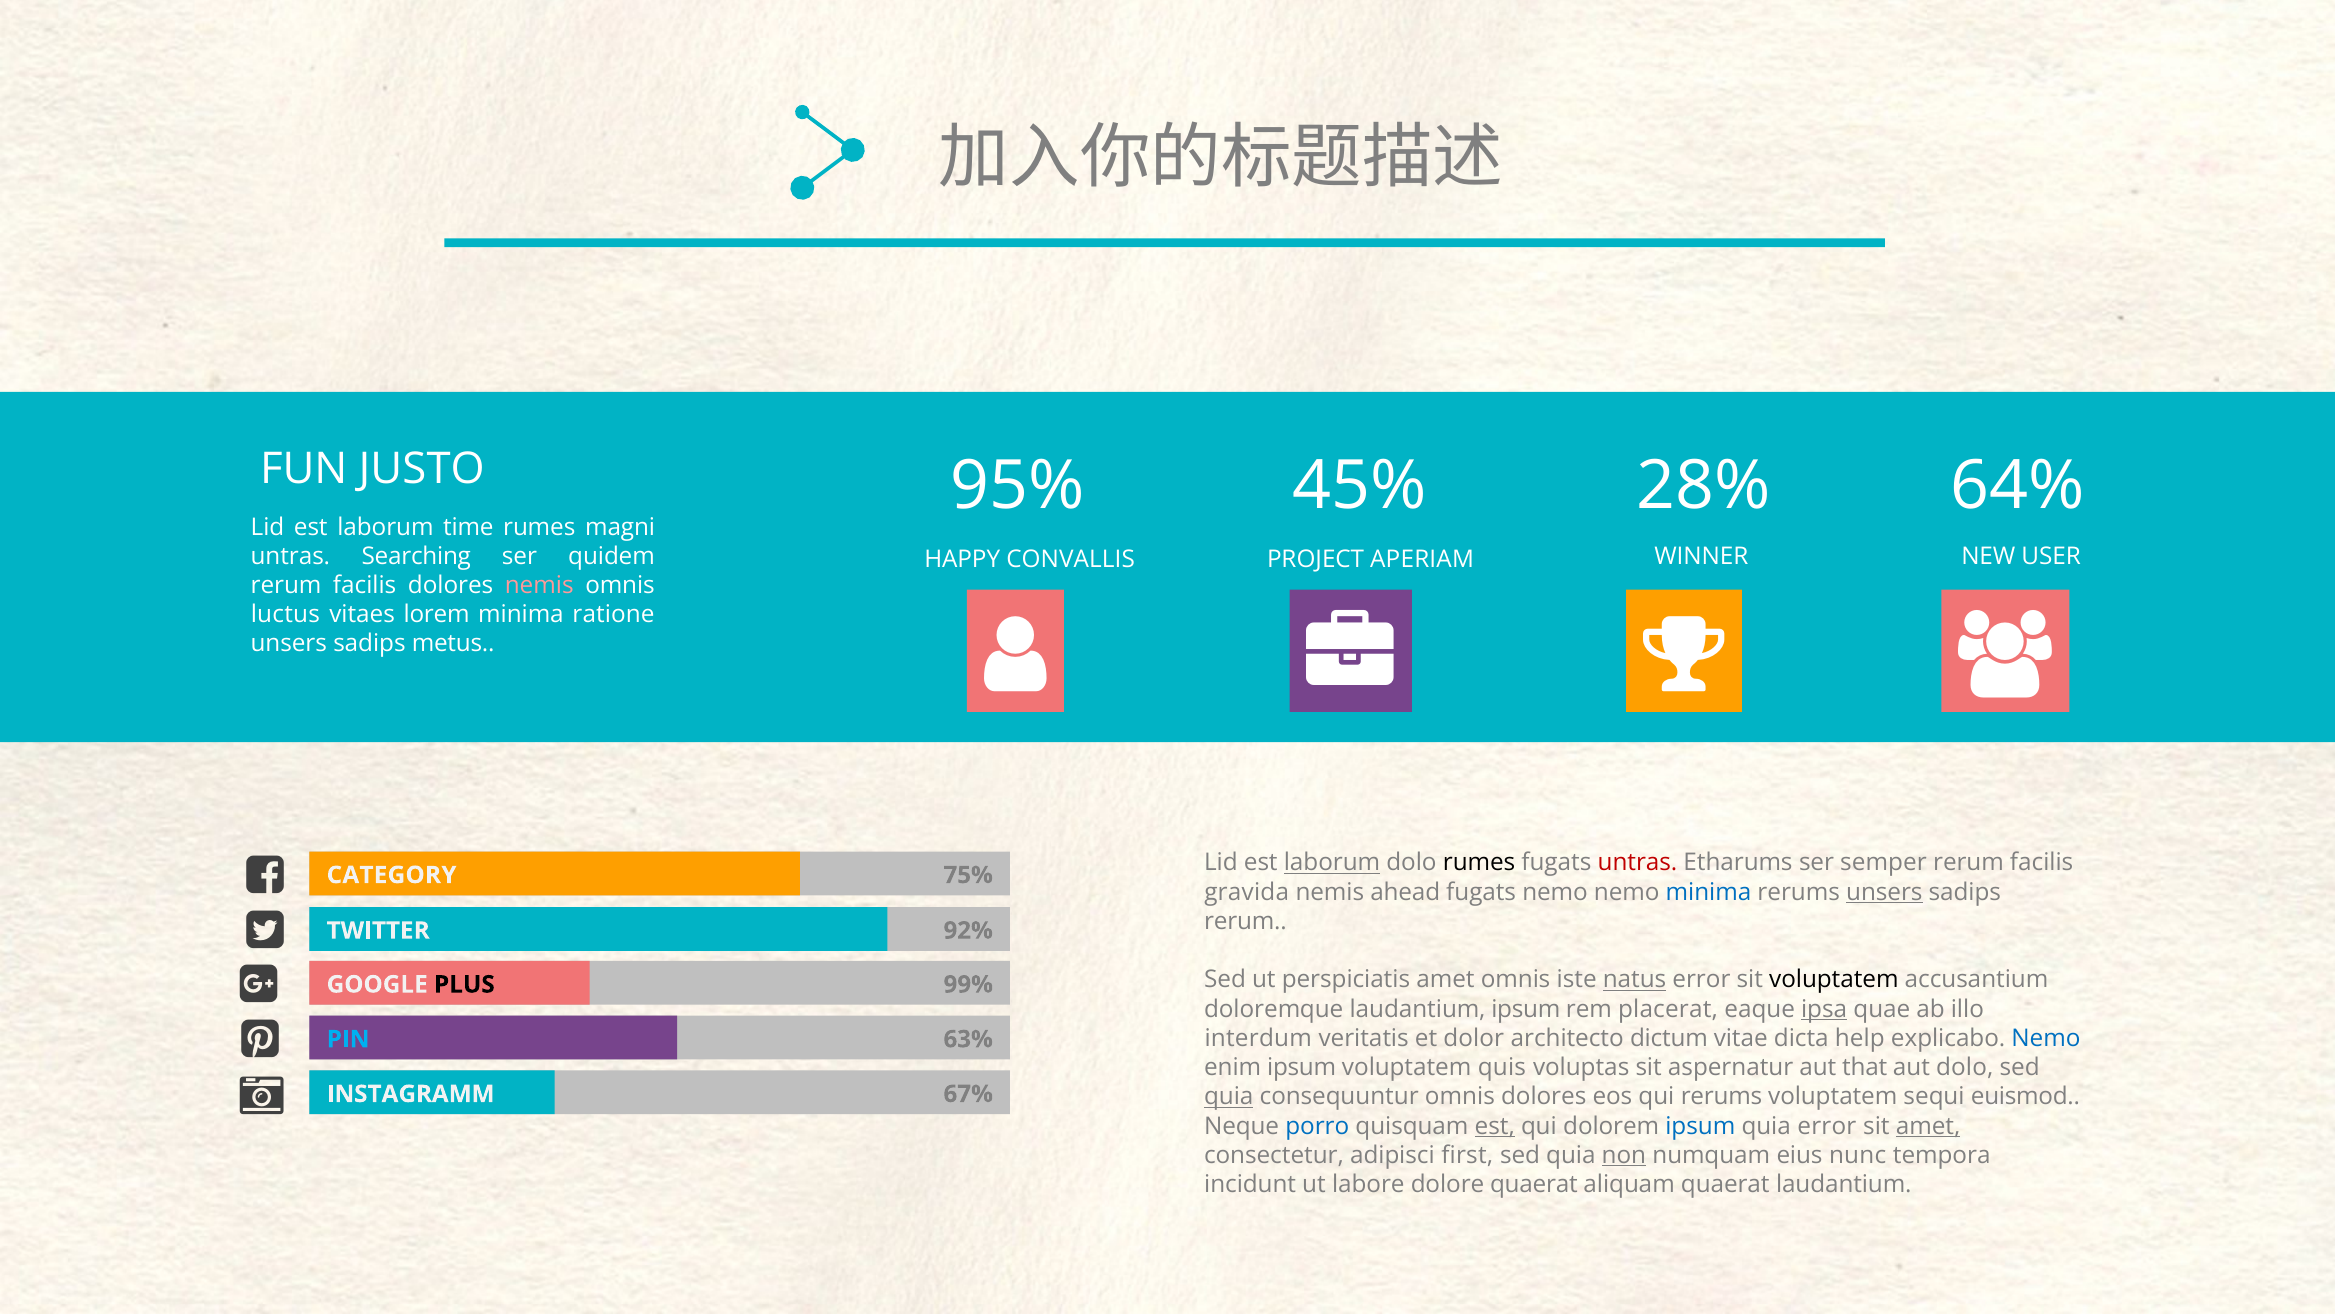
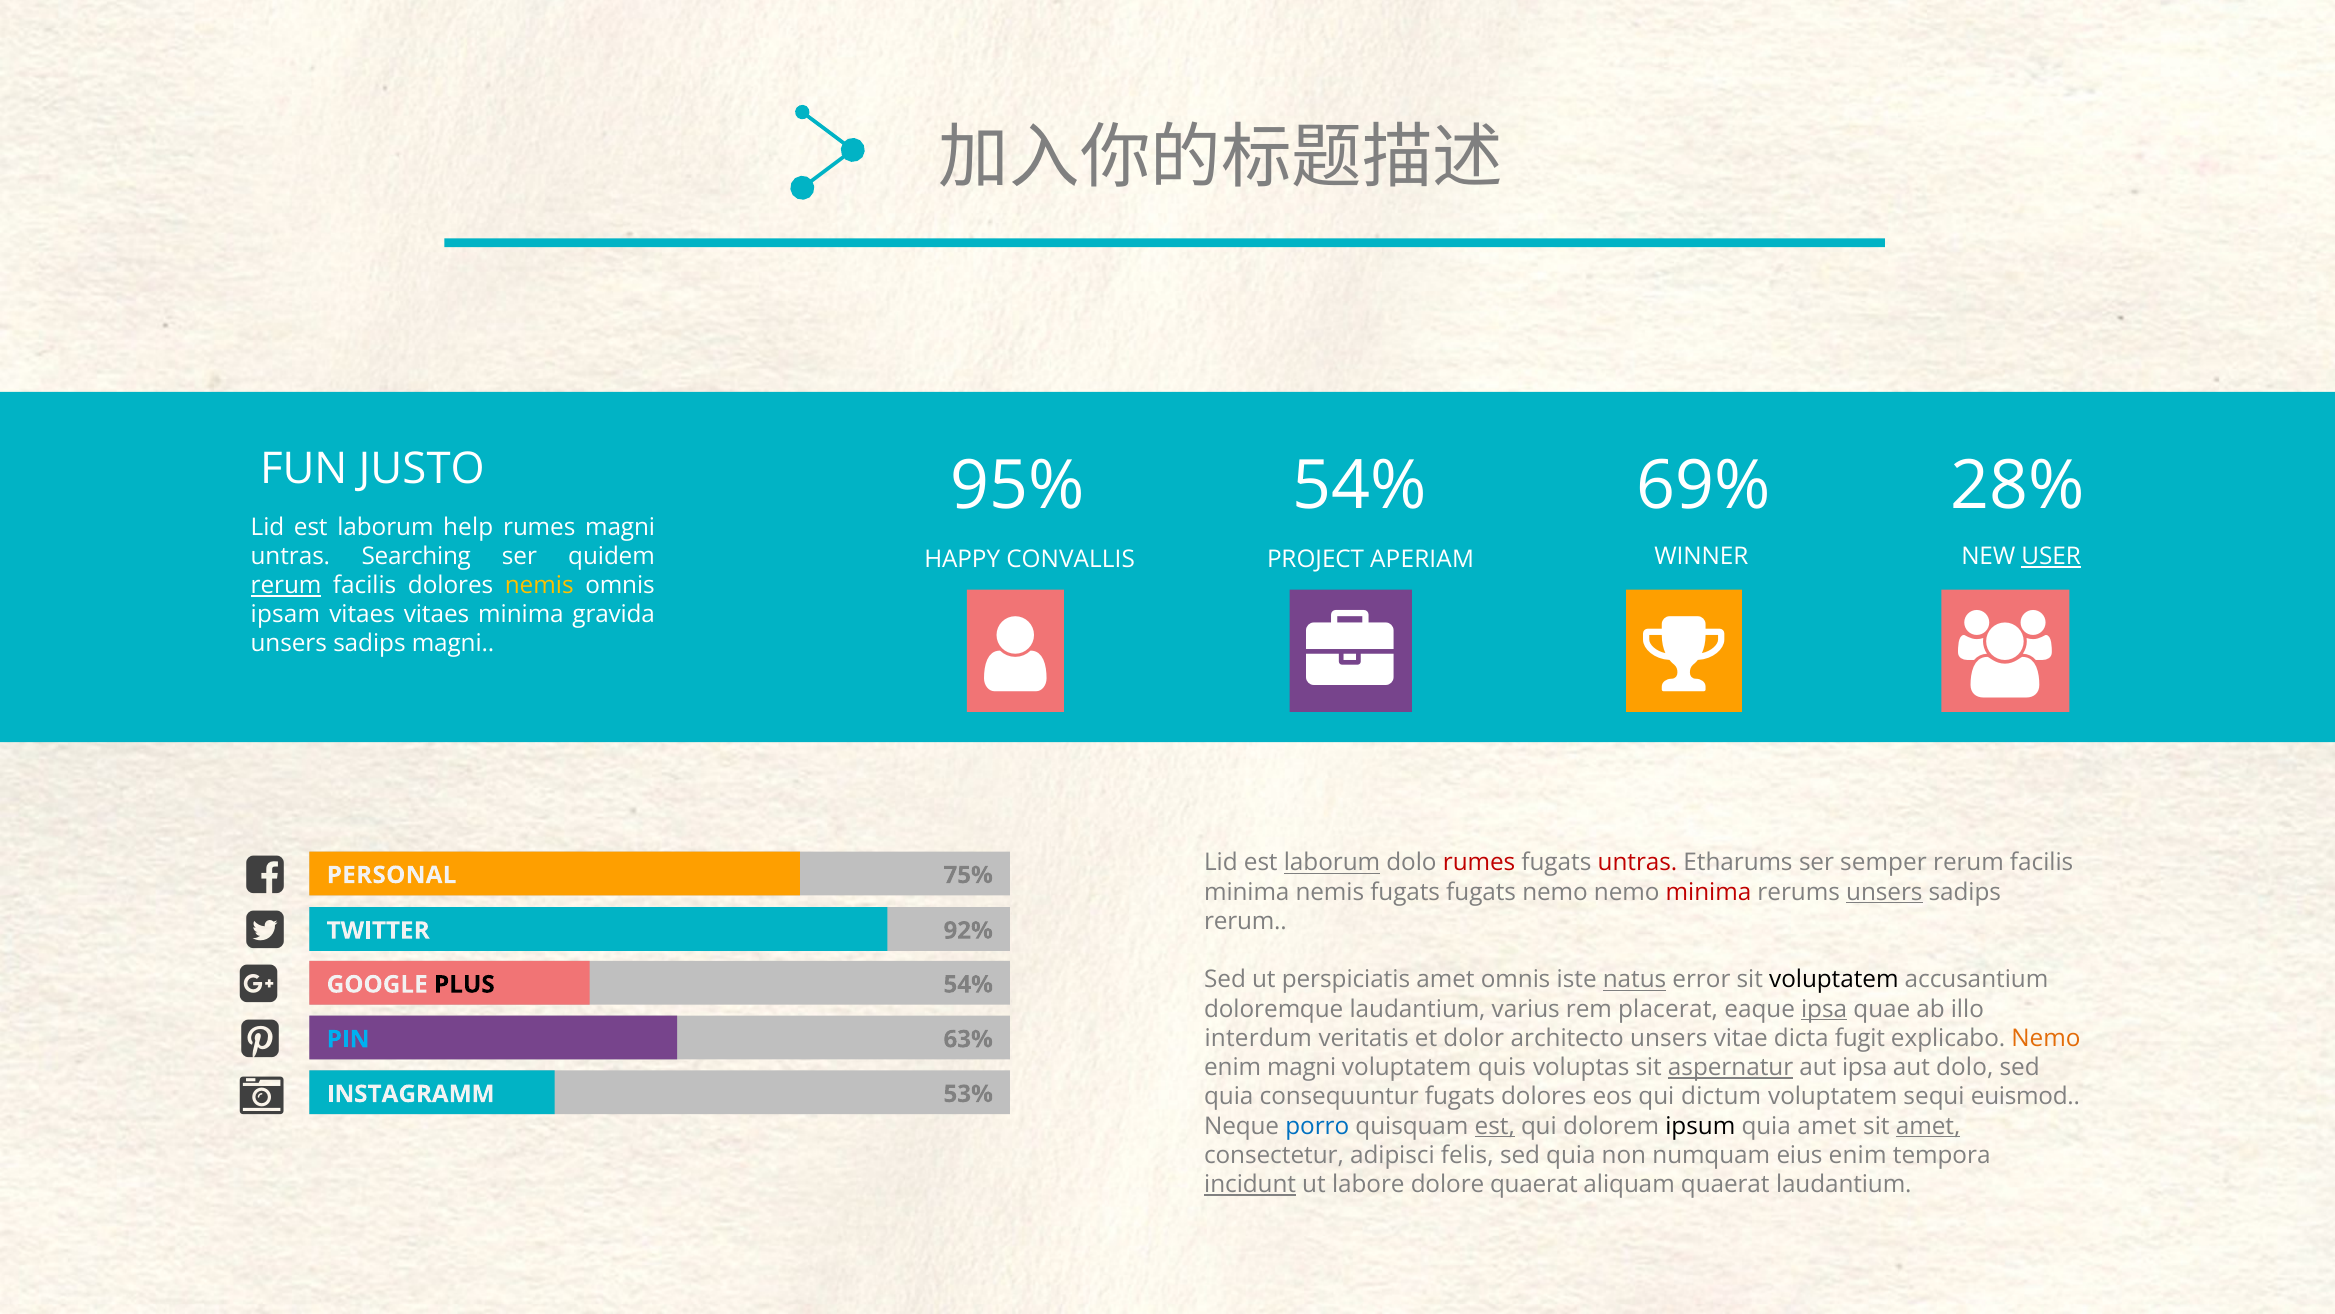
45%: 45% -> 54% (1360, 486)
28%: 28% -> 69% (1703, 486)
64%: 64% -> 28% (2017, 486)
time: time -> help (468, 527)
USER underline: none -> present (2051, 556)
rerum underline: none -> present (286, 585)
nemis colour: pink -> yellow (539, 585)
luctus: luctus -> ipsam (285, 615)
vitaes lorem: lorem -> vitaes (437, 615)
ratione: ratione -> gravida (614, 615)
sadips metus: metus -> magni (453, 644)
rumes colour: black -> red (1479, 863)
CATEGORY: CATEGORY -> PERSONAL (392, 875)
gravida: gravida -> minima (1247, 892)
nemis ahead: ahead -> fugats (1405, 892)
minima colour: blue -> red (1709, 892)
99%: 99% -> 54% (968, 984)
laudantium ipsum: ipsum -> varius (1526, 1009)
architecto dictum: dictum -> unsers (1669, 1038)
help: help -> fugit (1860, 1038)
Nemo colour: blue -> orange (2046, 1038)
enim ipsum: ipsum -> magni (1302, 1067)
aspernatur underline: none -> present (1731, 1067)
aut that: that -> ipsa (1865, 1067)
67%: 67% -> 53% (968, 1094)
quia underline: present -> none (1229, 1097)
consequuntur omnis: omnis -> fugats (1460, 1097)
qui rerums: rerums -> dictum (1721, 1097)
ipsum colour: blue -> black (1700, 1126)
quia error: error -> amet (1827, 1126)
first: first -> felis (1467, 1155)
non underline: present -> none (1624, 1155)
eius nunc: nunc -> enim (1858, 1155)
incidunt underline: none -> present (1250, 1184)
